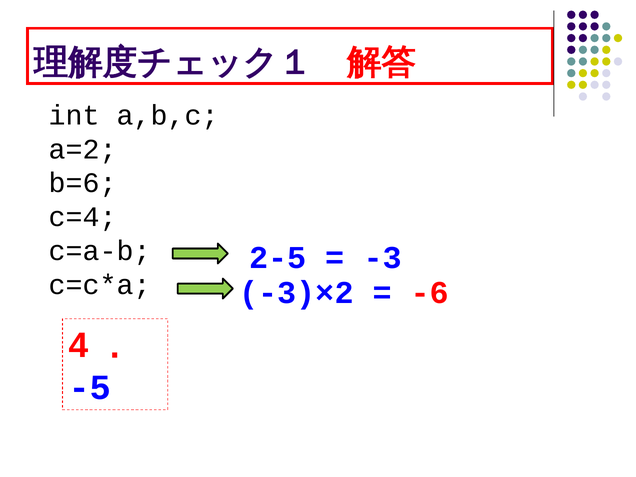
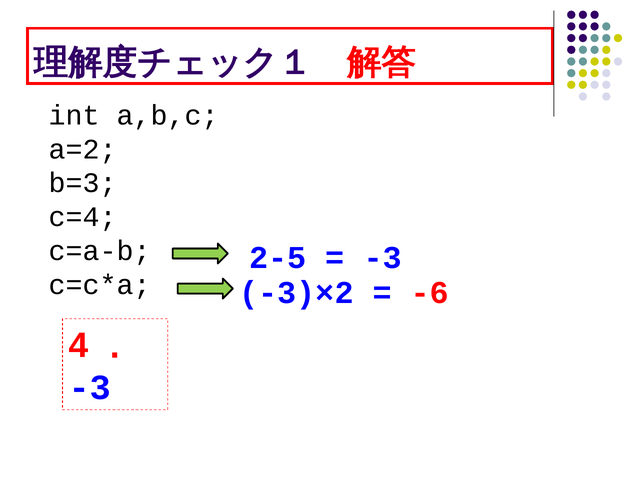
b=6: b=6 -> b=3 (83, 183)
-5: -5 -> -3 (90, 388)
